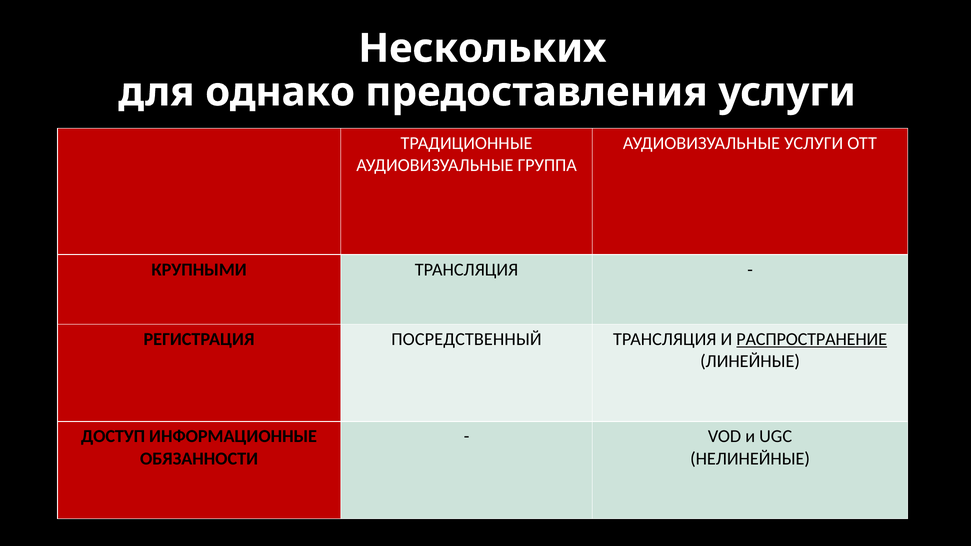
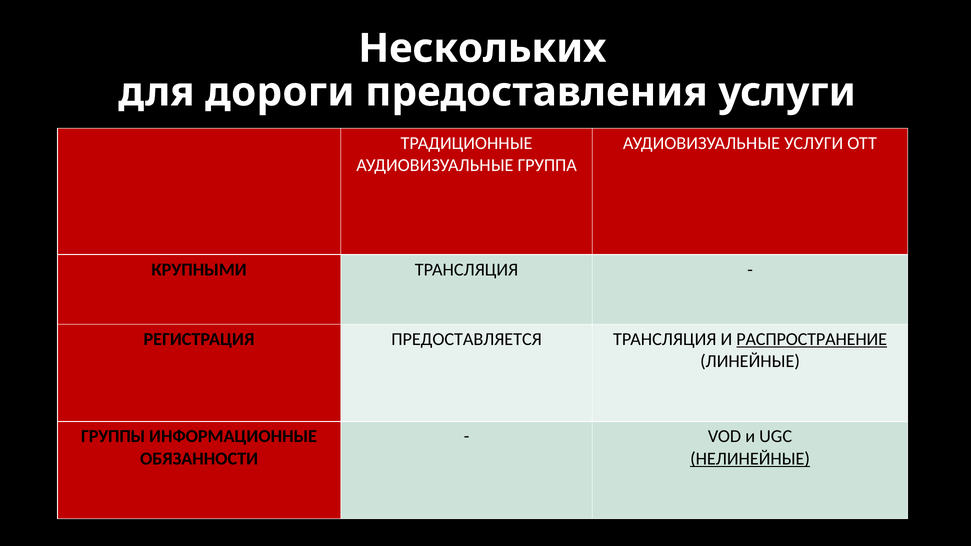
однако: однако -> дороги (280, 92)
ПОСРЕДСТВЕННЫЙ: ПОСРЕДСТВЕННЫЙ -> ПРЕДОСТАВЛЯЕТСЯ (467, 339)
ДОСТУП: ДОСТУП -> ГРУППЫ (113, 437)
НЕЛИНЕЙНЫЕ underline: none -> present (750, 459)
